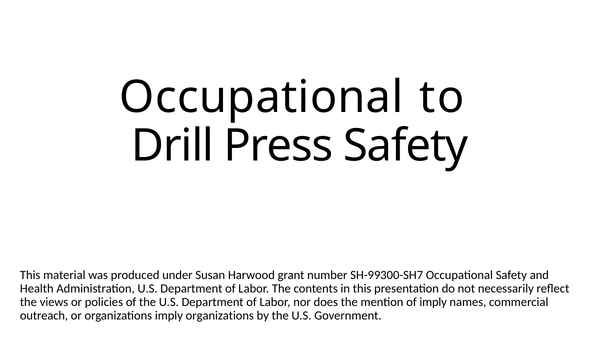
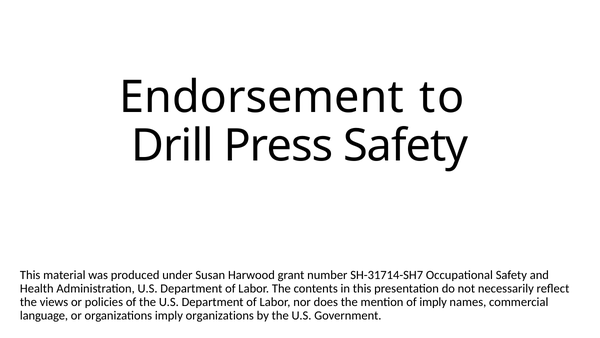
Occupational: Occupational -> Endorsement (262, 97)
SH-99300-SH7: SH-99300-SH7 -> SH-31714-SH7 (387, 275)
outreach: outreach -> language (44, 315)
